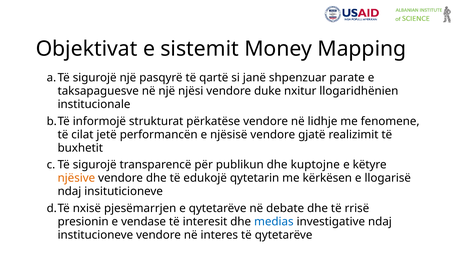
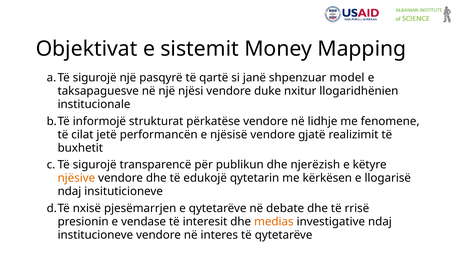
parate: parate -> model (347, 78)
kuptojne: kuptojne -> njerëzish (315, 165)
medias colour: blue -> orange (274, 222)
